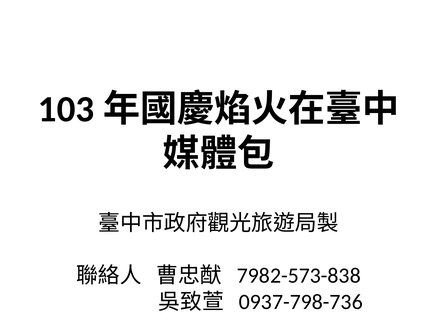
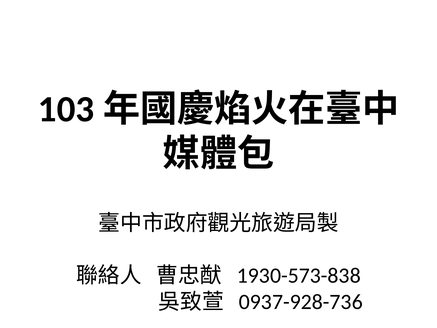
7982-573-838: 7982-573-838 -> 1930-573-838 (299, 275)
0937-798-736: 0937-798-736 -> 0937-928-736 (301, 302)
